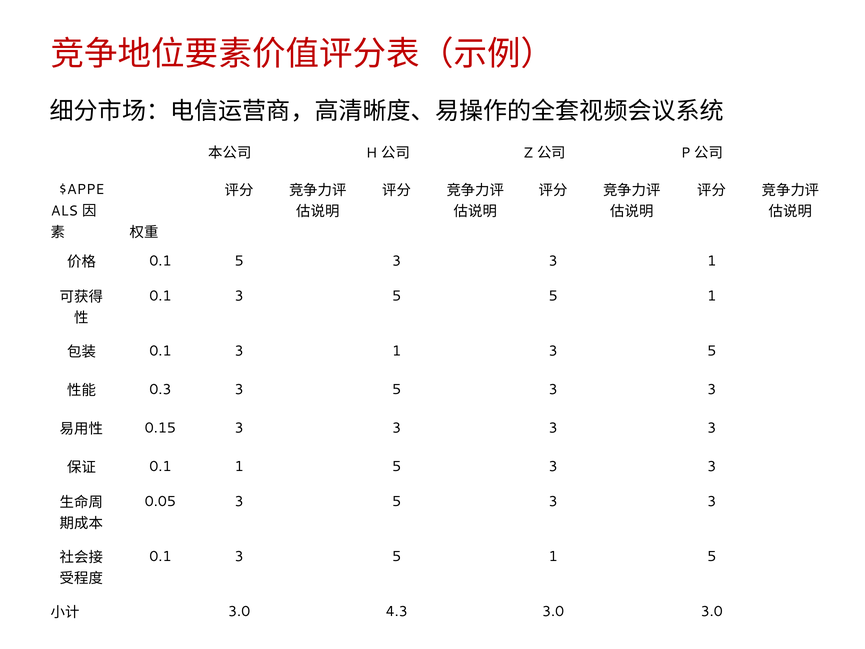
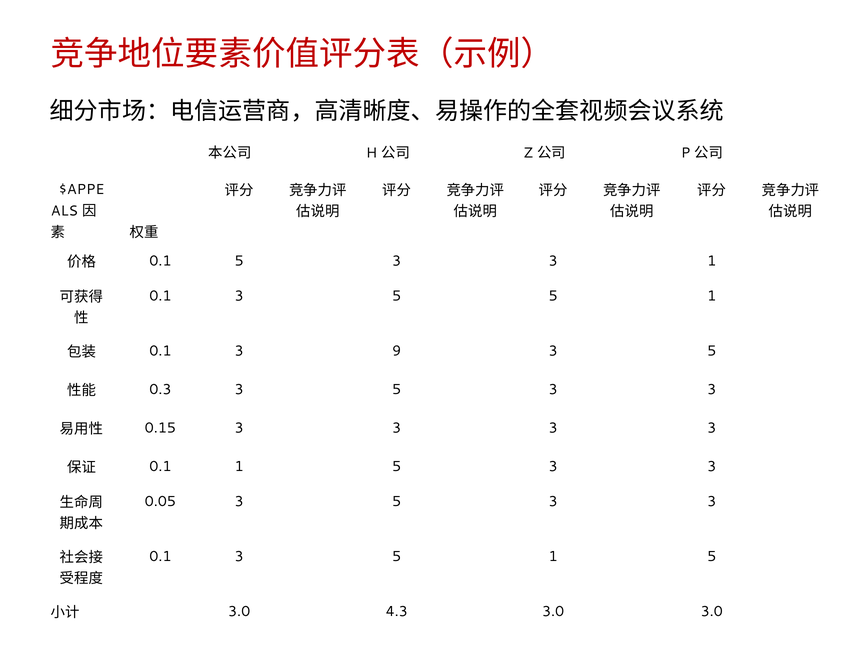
0.1 3 1: 1 -> 9 (397, 351)
